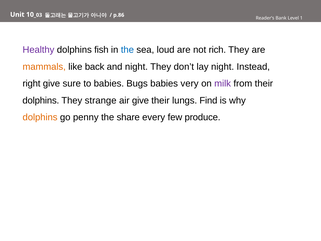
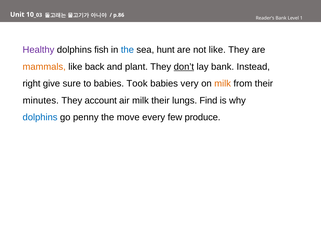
loud: loud -> hunt (166, 50)
not rich: rich -> like (217, 50)
and night: night -> plant (136, 67)
don’t underline: none -> present (184, 67)
lay night: night -> bank (223, 67)
Bugs: Bugs -> Took (137, 84)
milk colour: purple -> orange (223, 84)
dolphins: dolphins -> minutes (41, 100)
strange: strange -> account (101, 100)
air give: give -> milk (140, 100)
dolphins colour: orange -> blue (40, 117)
share: share -> move (128, 117)
